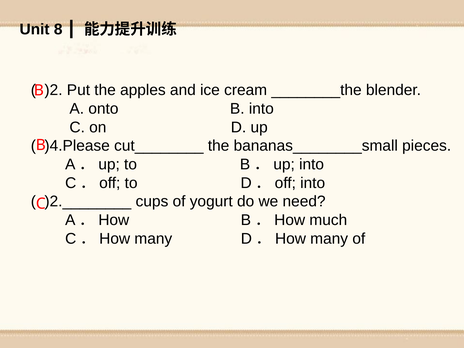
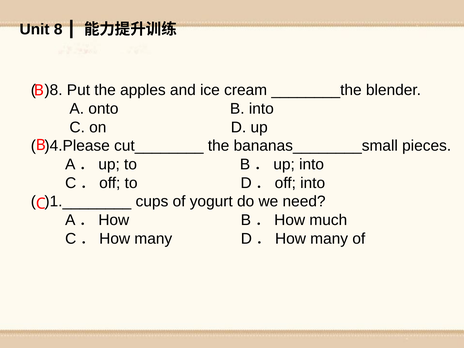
)2: )2 -> )8 (54, 90)
)2.________: )2.________ -> )1.________ (88, 202)
